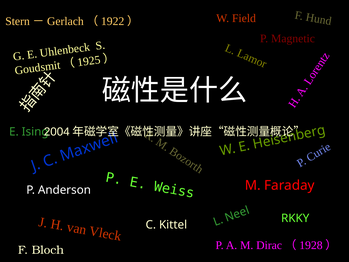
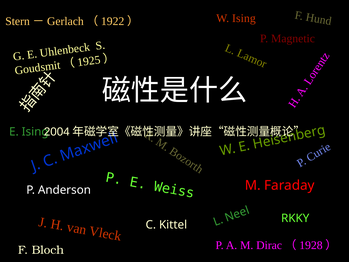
W Field: Field -> Ising (244, 18)
